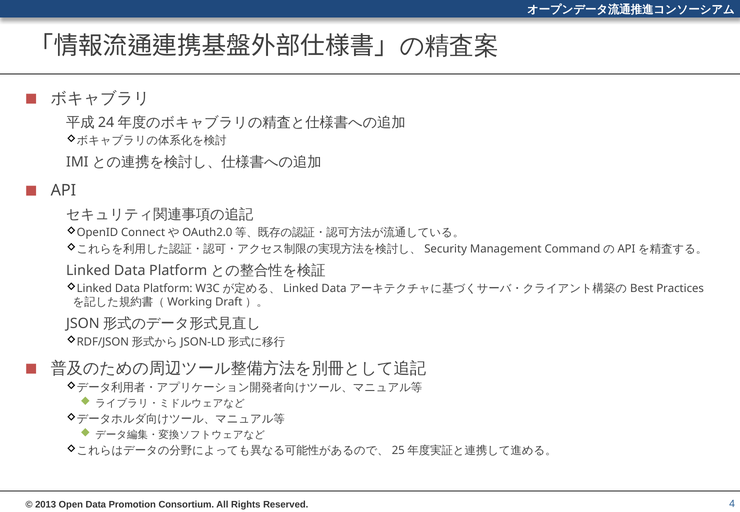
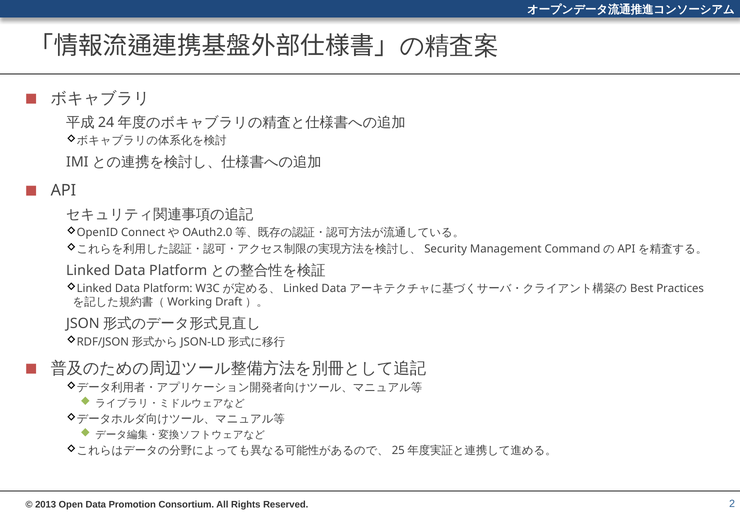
4: 4 -> 2 (732, 504)
